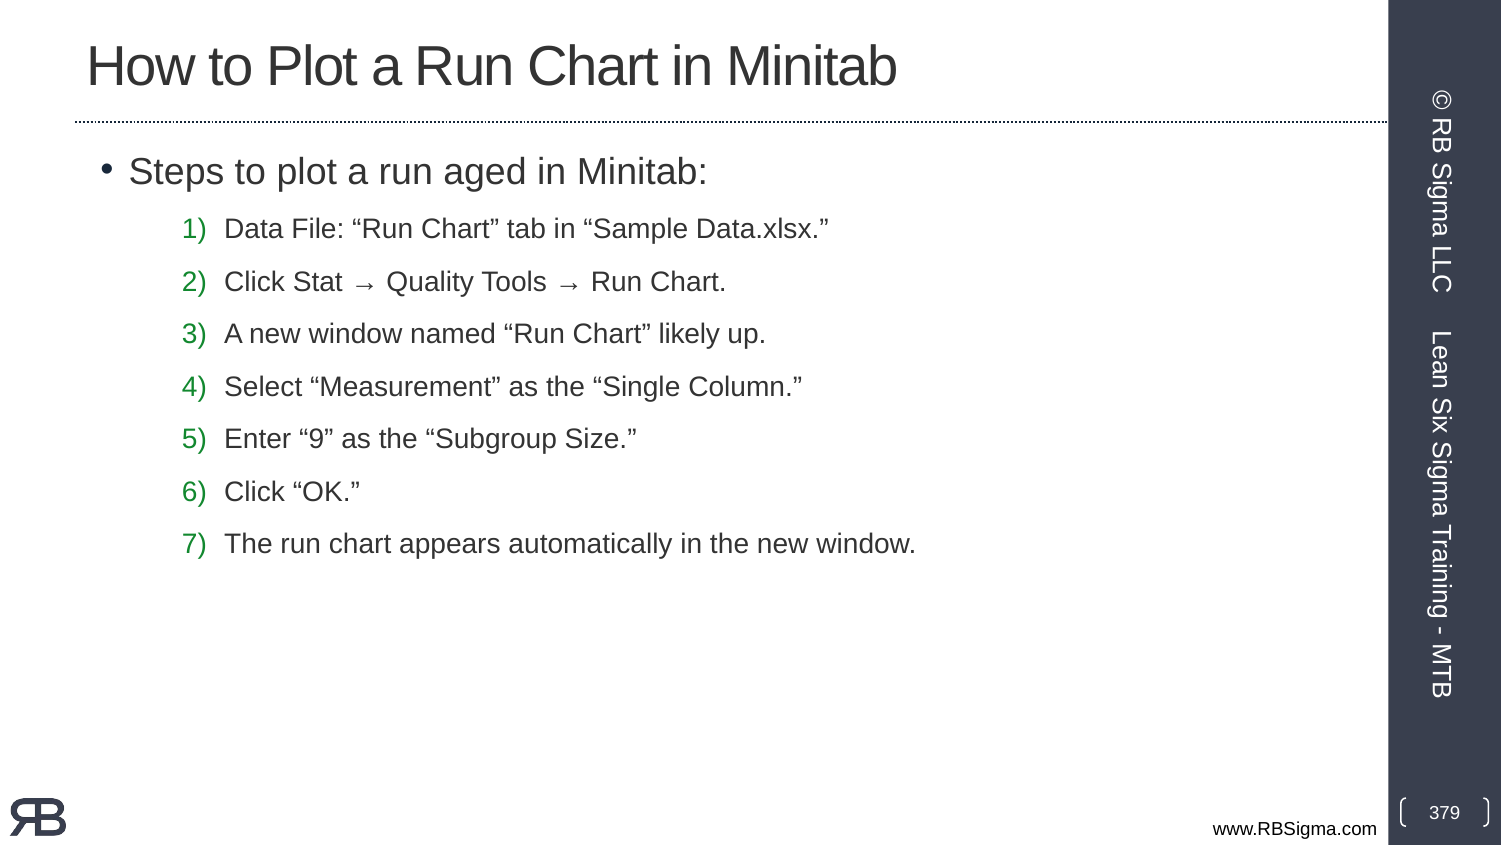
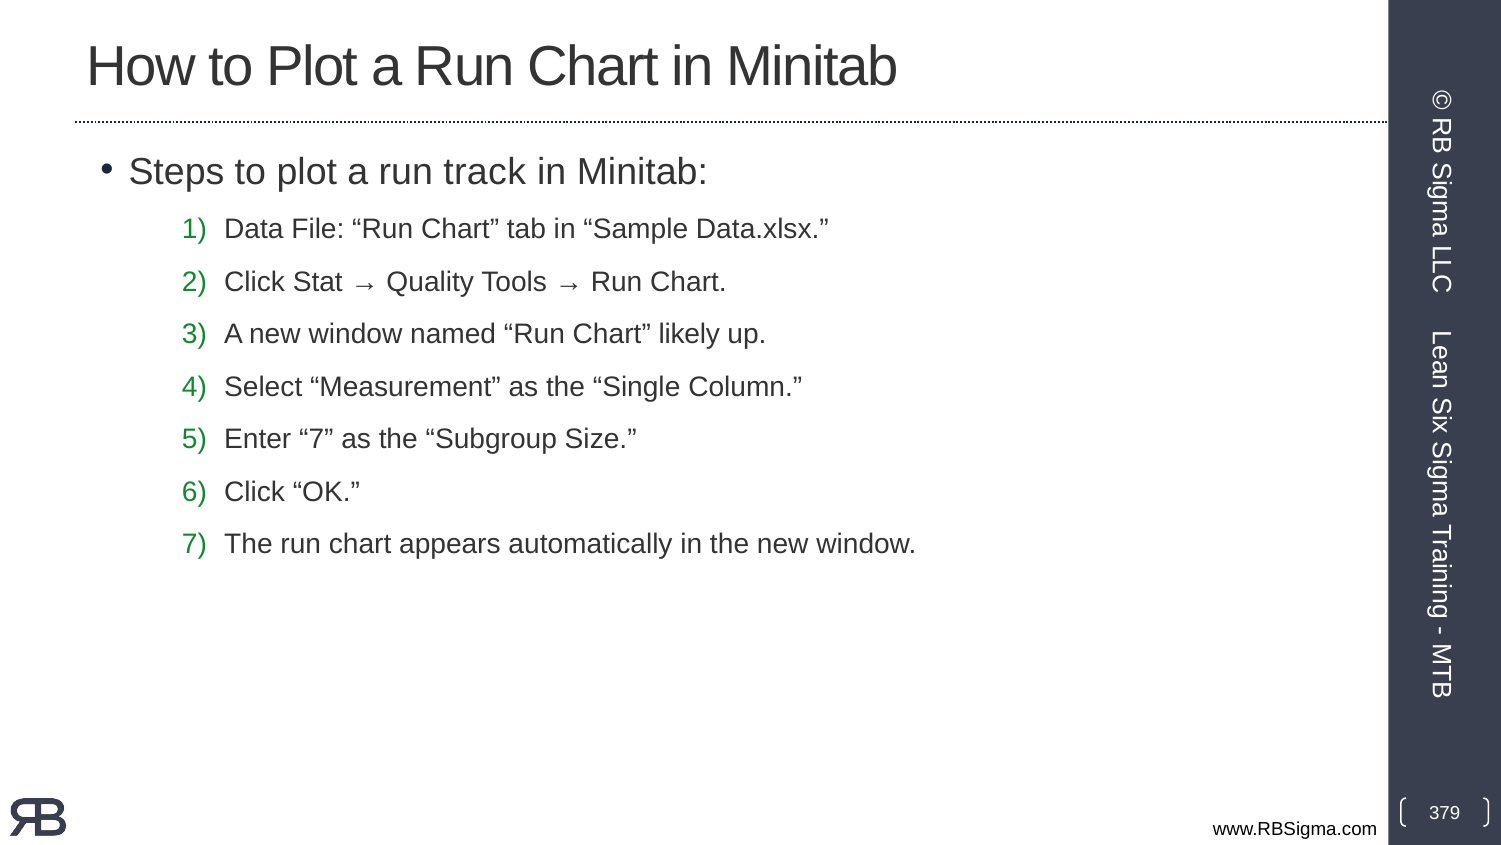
aged: aged -> track (485, 171)
Enter 9: 9 -> 7 (316, 439)
